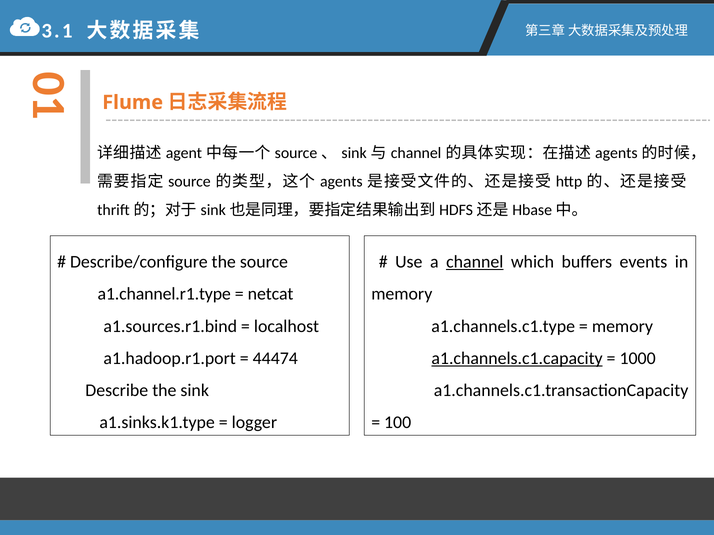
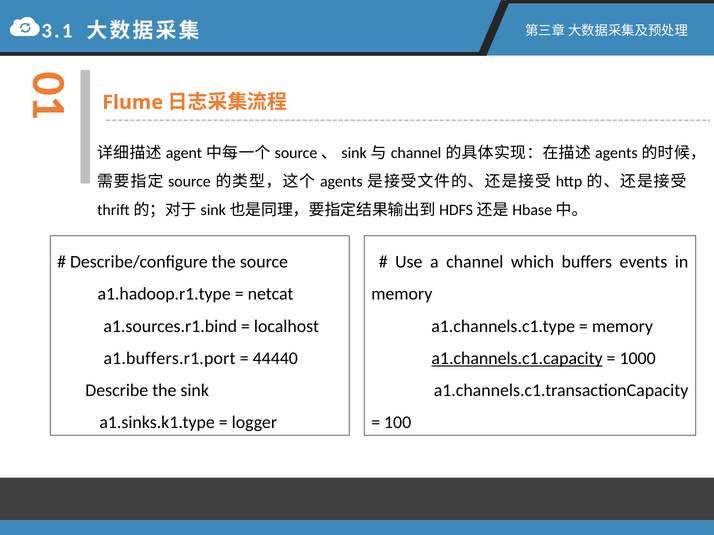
channel underline: present -> none (475, 262)
a1.channel.r1.type: a1.channel.r1.type -> a1.hadoop.r1.type (164, 294)
a1.hadoop.r1.port: a1.hadoop.r1.port -> a1.buffers.r1.port (170, 359)
44474: 44474 -> 44440 (275, 359)
